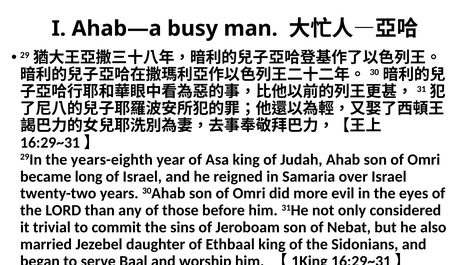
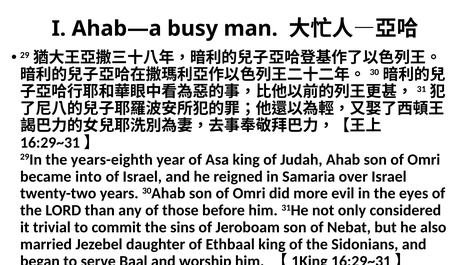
long: long -> into (88, 176)
